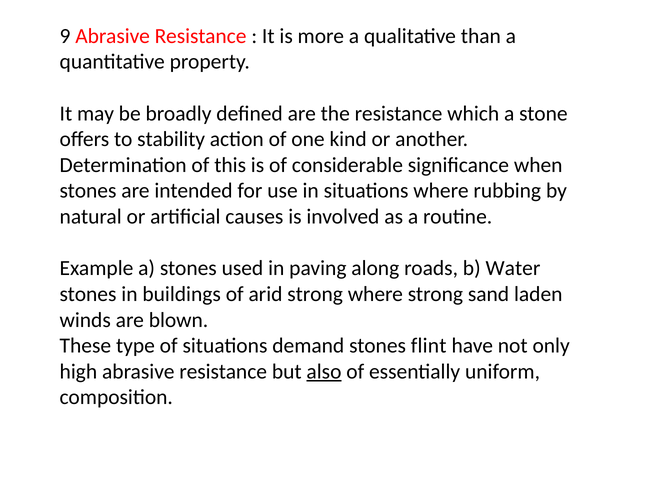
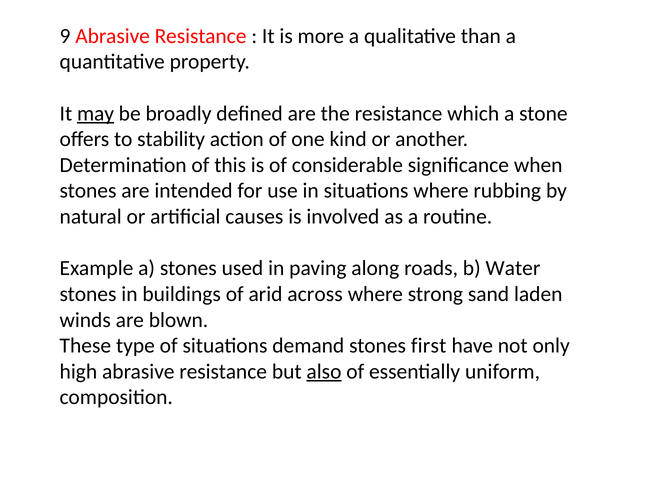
may underline: none -> present (96, 113)
arid strong: strong -> across (315, 294)
flint: flint -> first (429, 346)
